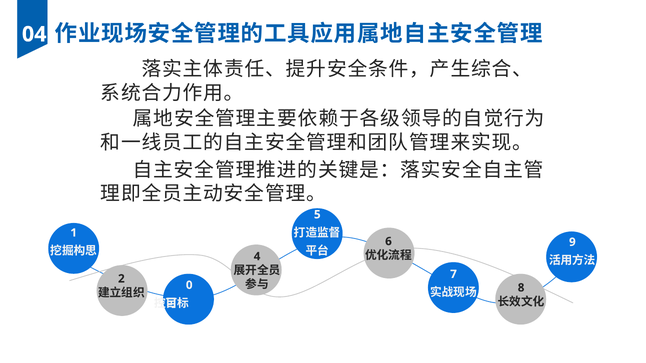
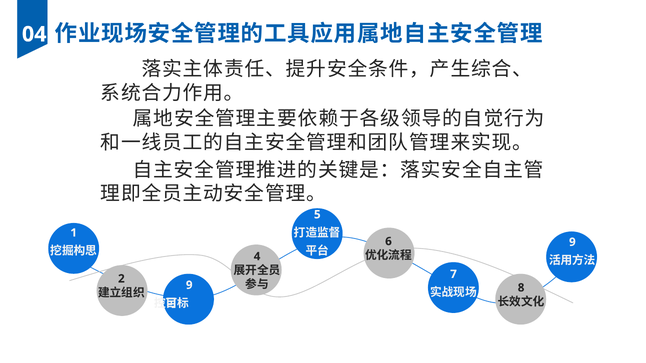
0: 0 -> 9 (189, 285)
